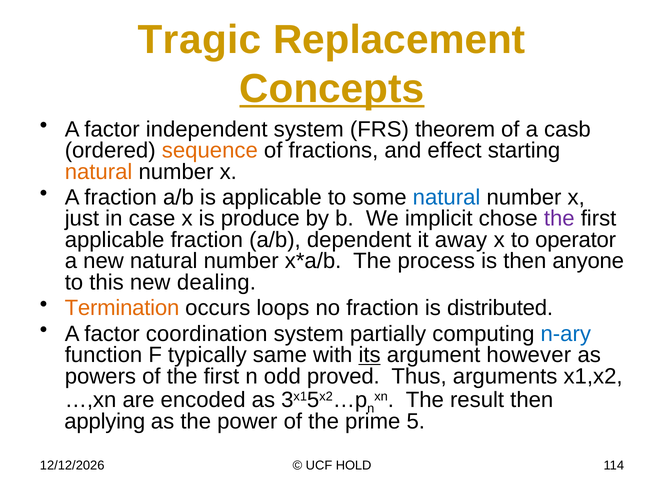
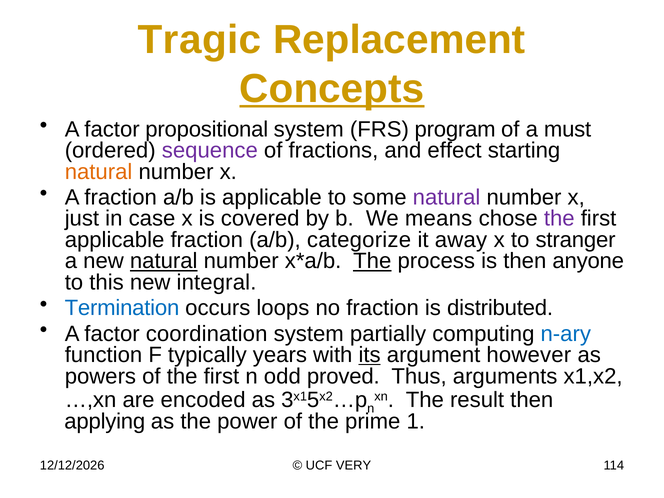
independent: independent -> propositional (207, 129)
theorem: theorem -> program (455, 129)
casb: casb -> must (568, 129)
sequence colour: orange -> purple (210, 150)
natural colour: blue -> purple (447, 197)
produce: produce -> covered (260, 219)
implicit: implicit -> means (439, 219)
dependent: dependent -> categorize (359, 240)
operator: operator -> stranger (576, 240)
natural underline: none -> present (164, 261)
The underline: none -> present (372, 261)
dealing: dealing -> integral (216, 282)
Termination colour: orange -> blue (122, 308)
same: same -> years (280, 355)
5: 5 -> 1 (416, 422)
HOLD: HOLD -> VERY (354, 465)
